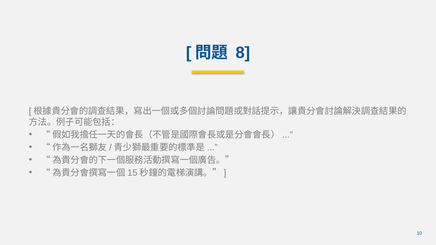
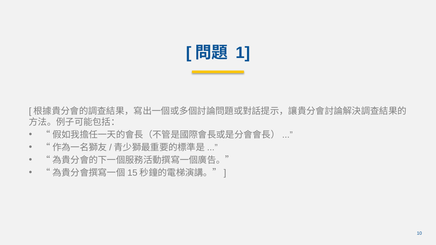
8: 8 -> 1 (243, 53)
